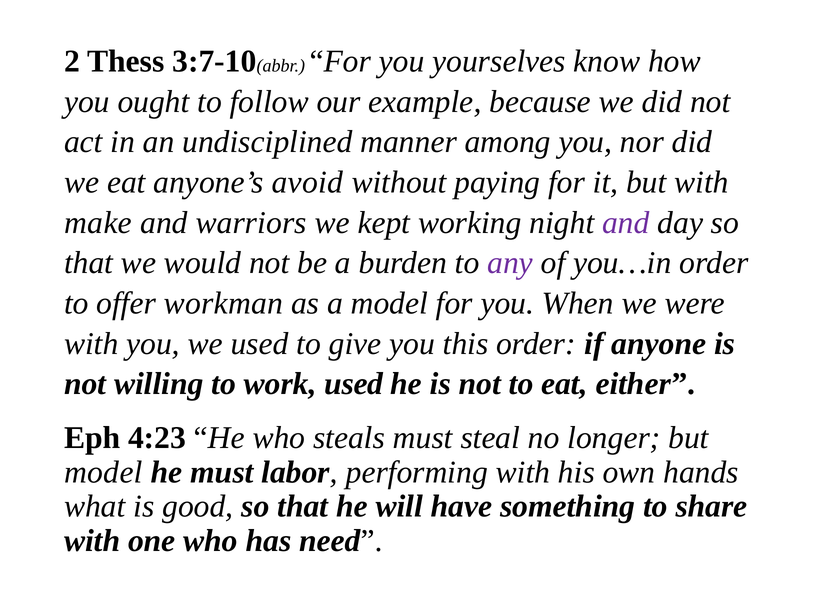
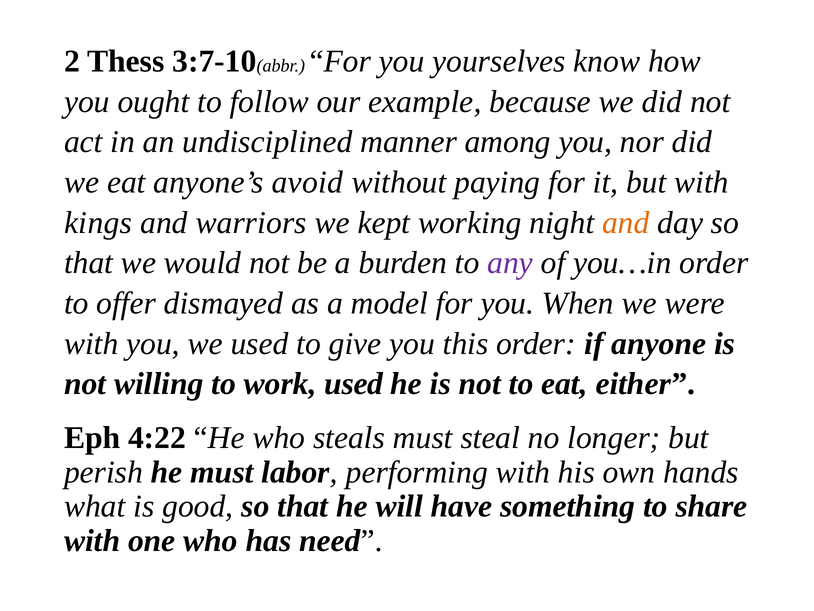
make: make -> kings (98, 222)
and colour: purple -> orange (626, 222)
workman: workman -> dismayed (224, 303)
4:23: 4:23 -> 4:22 (157, 438)
model: model -> perish (104, 472)
